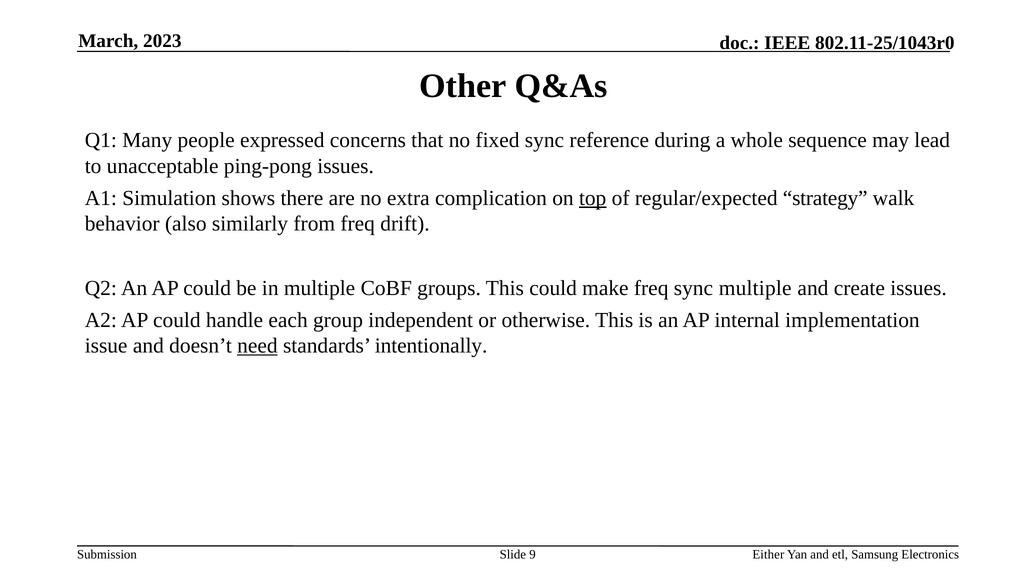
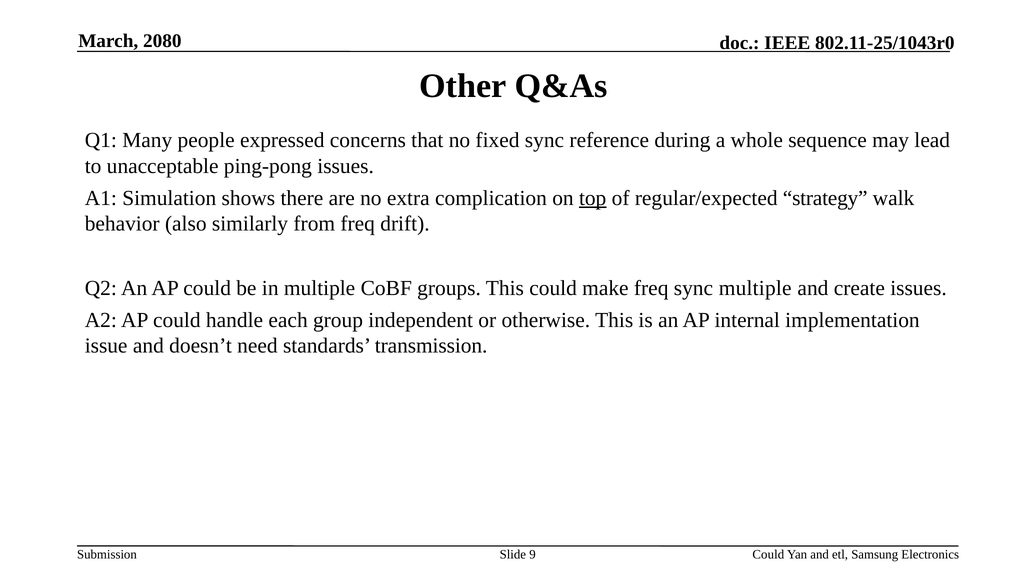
2023: 2023 -> 2080 (162, 41)
need underline: present -> none (257, 346)
intentionally: intentionally -> transmission (431, 346)
Either: Either -> Could (768, 554)
